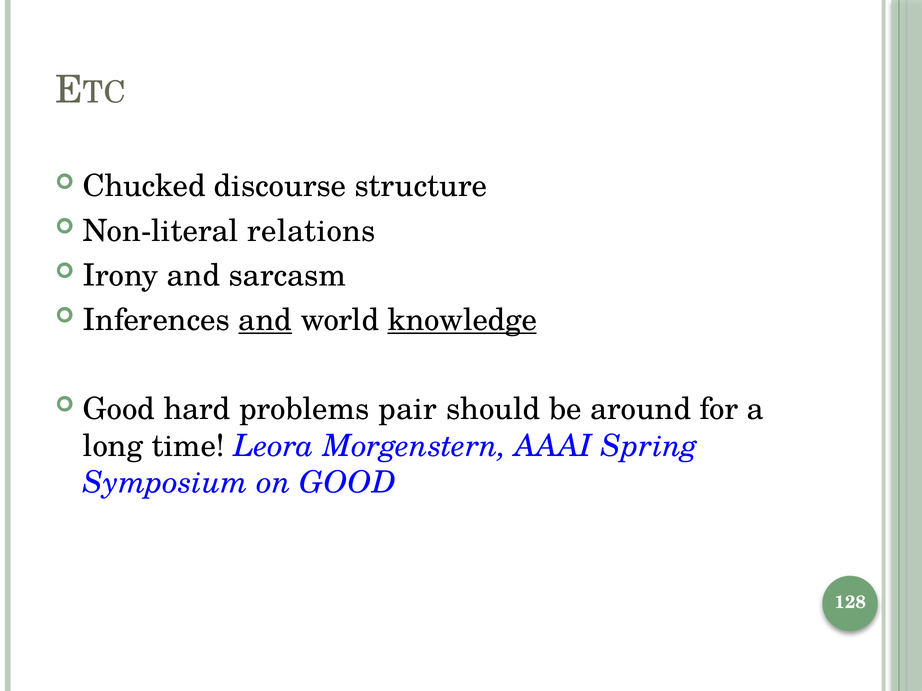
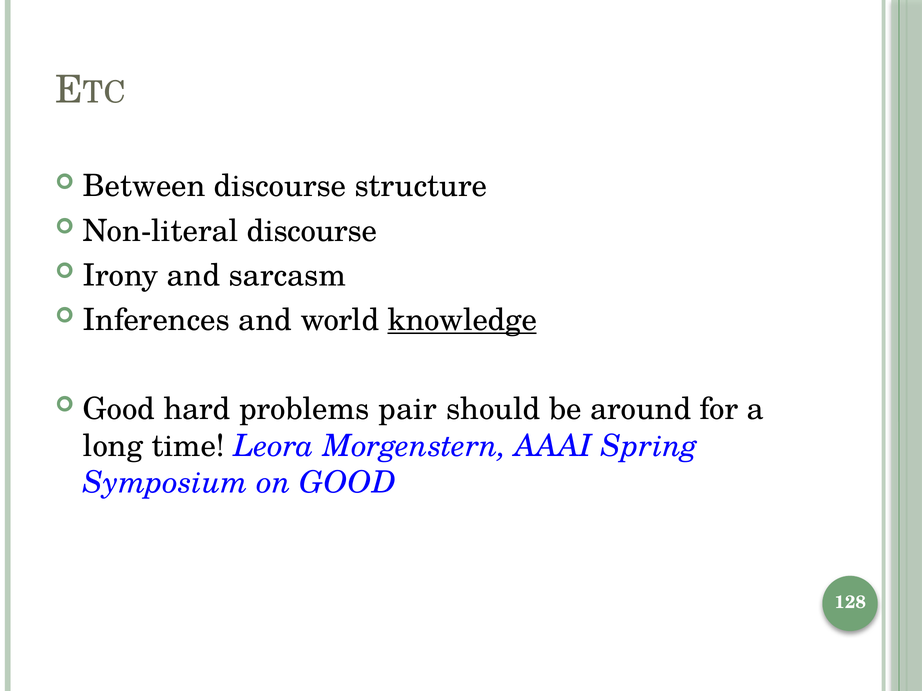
Chucked: Chucked -> Between (144, 186)
Non-literal relations: relations -> discourse (312, 231)
and underline: present -> none (265, 320)
